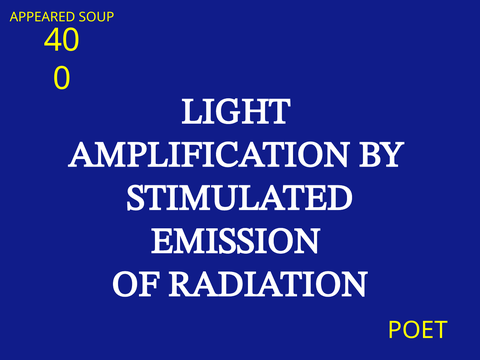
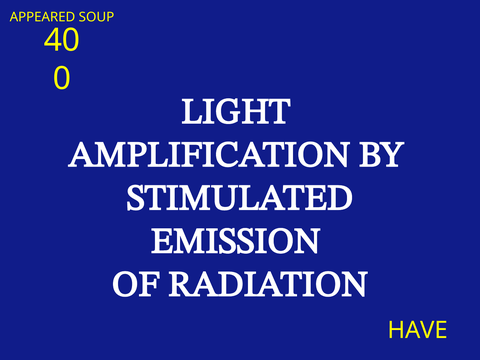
POET: POET -> HAVE (418, 330)
